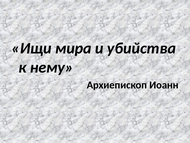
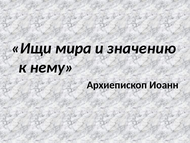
убийства: убийства -> значению (142, 48)
